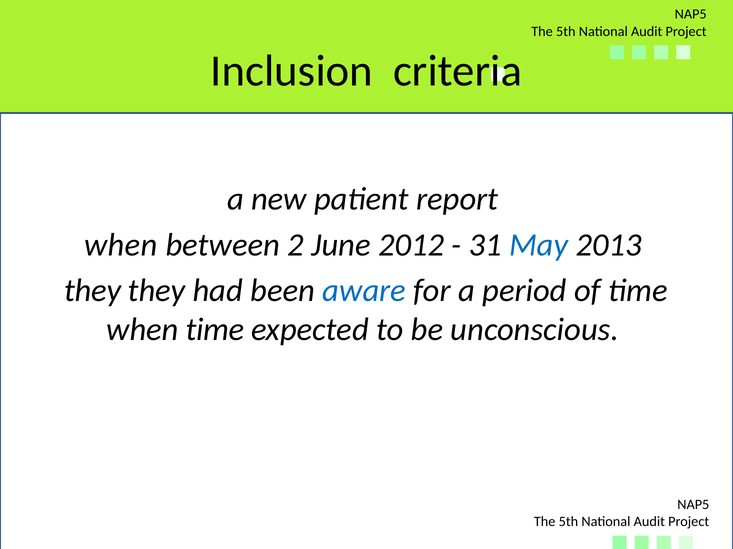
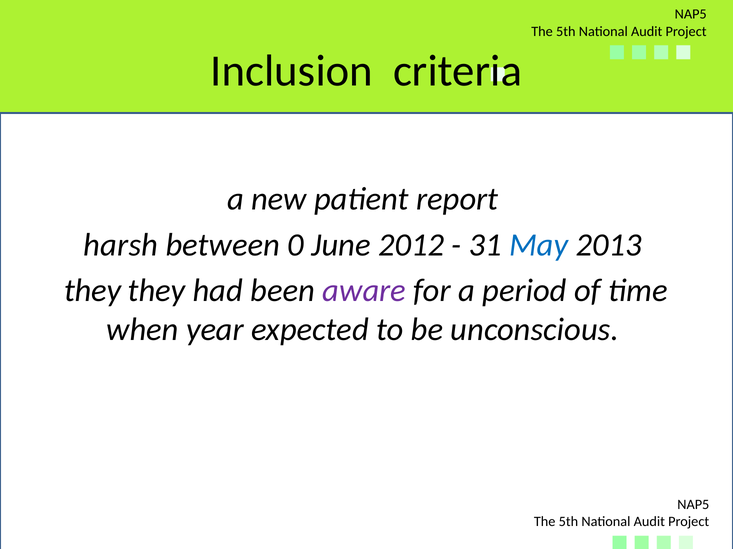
when: when -> harsh (121, 245)
2: 2 -> 0 (295, 245)
aware colour: blue -> purple (364, 291)
when time: time -> year (215, 330)
